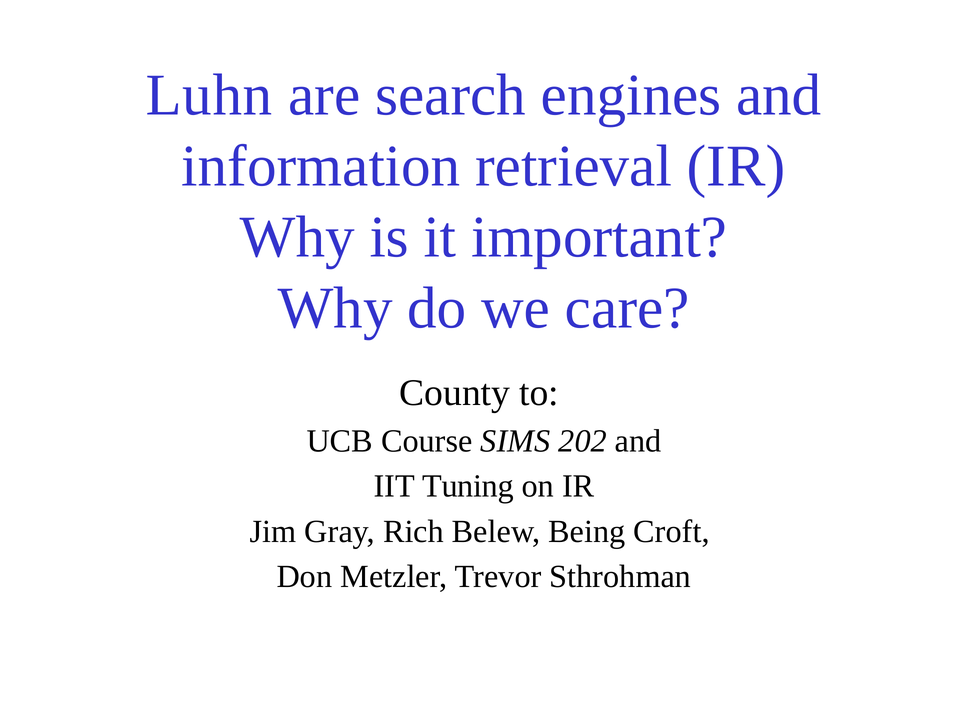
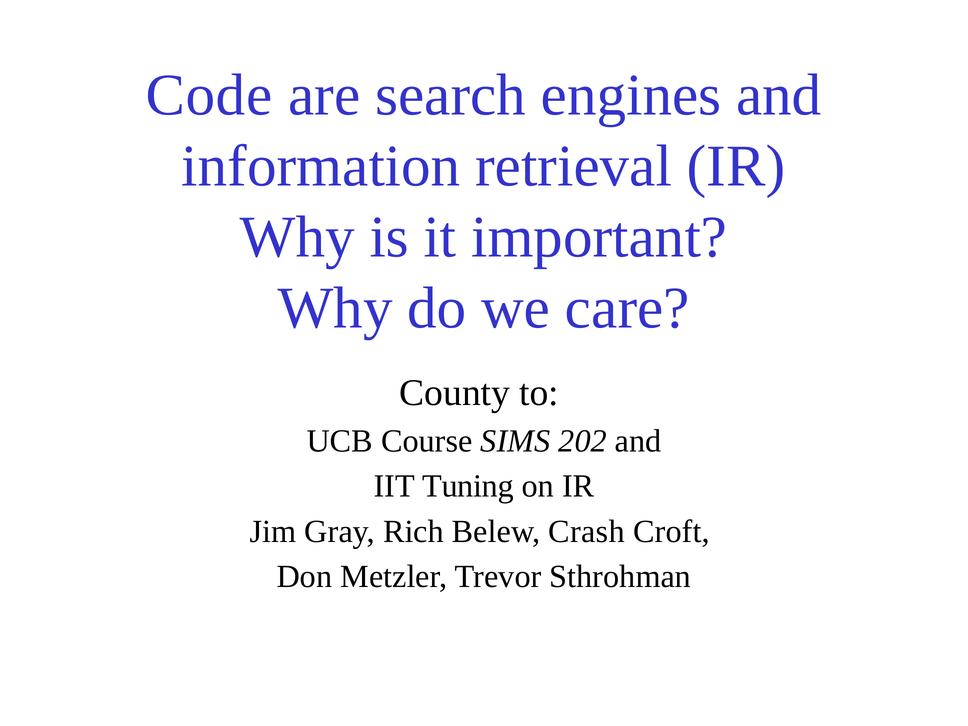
Luhn: Luhn -> Code (209, 95)
Being: Being -> Crash (587, 531)
